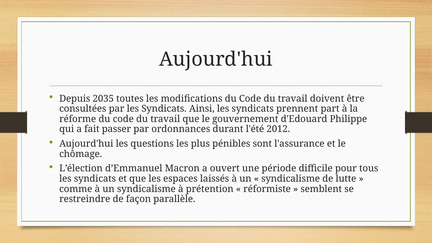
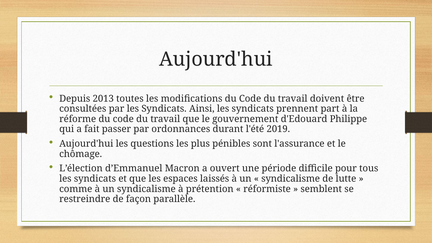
2035: 2035 -> 2013 (103, 99)
2012: 2012 -> 2019 (278, 129)
